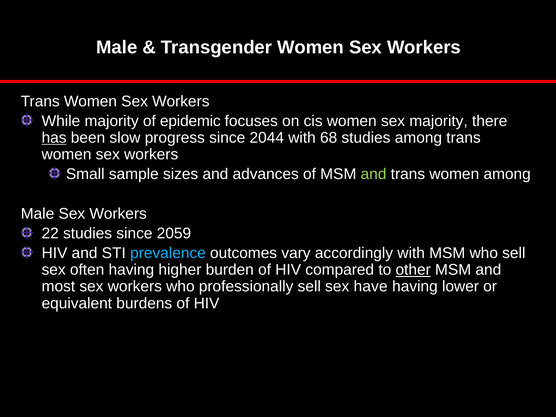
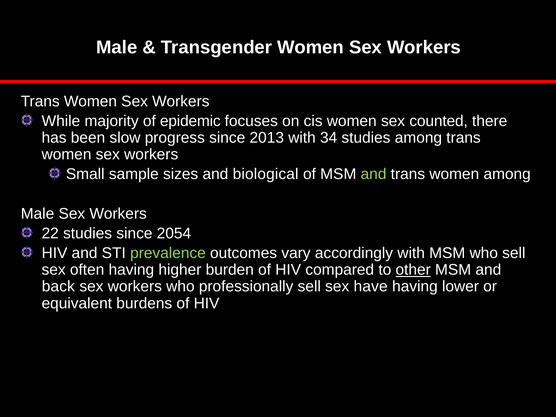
sex majority: majority -> counted (439, 121)
has underline: present -> none (54, 138)
2044: 2044 -> 2013 (267, 138)
68: 68 -> 34 (329, 138)
advances: advances -> biological (266, 174)
2059: 2059 -> 2054 (174, 233)
prevalence colour: light blue -> light green (168, 253)
most: most -> back (58, 287)
